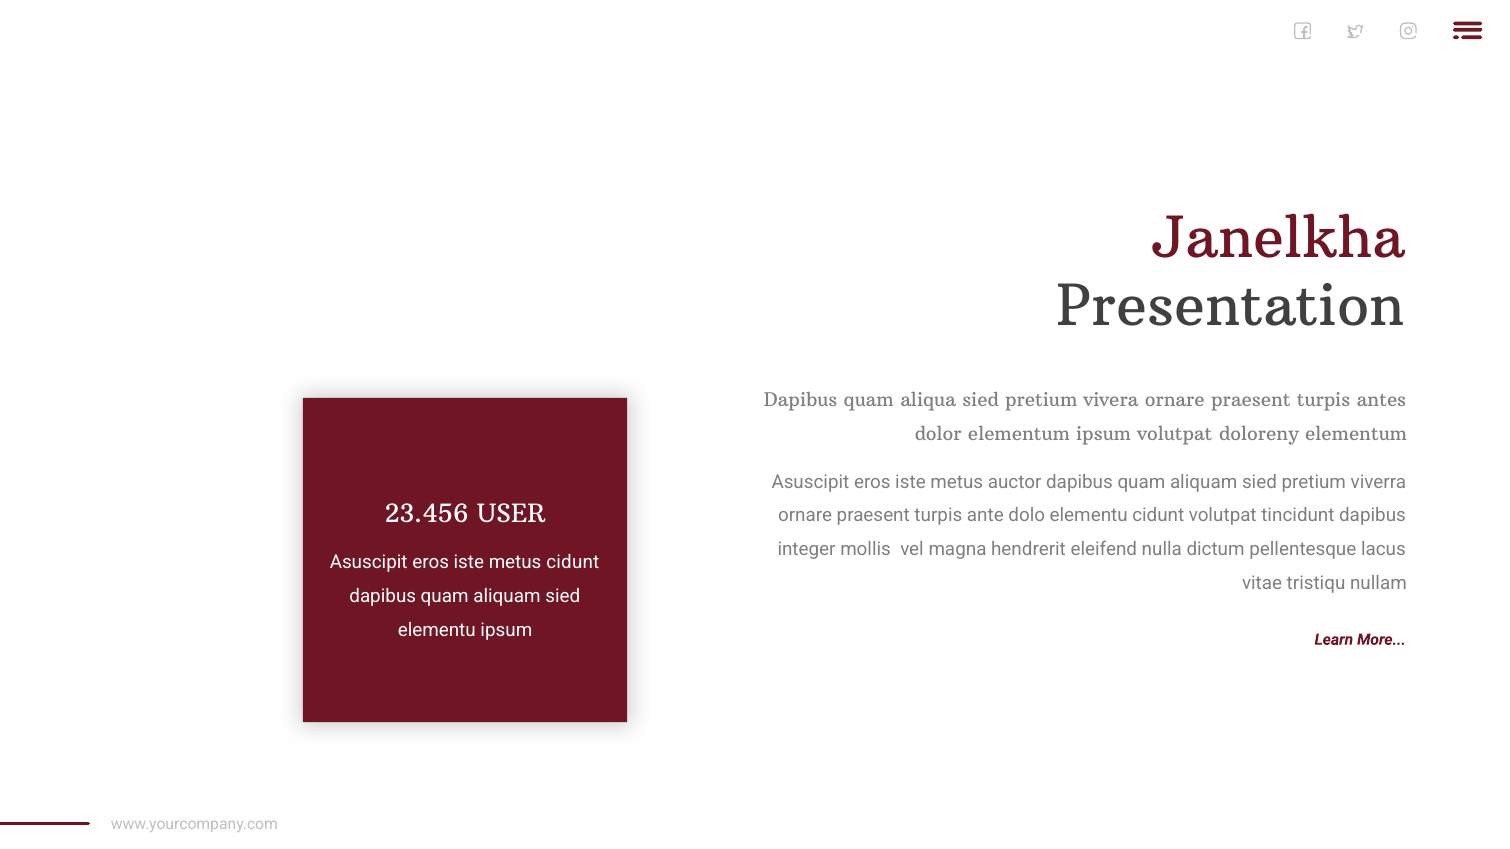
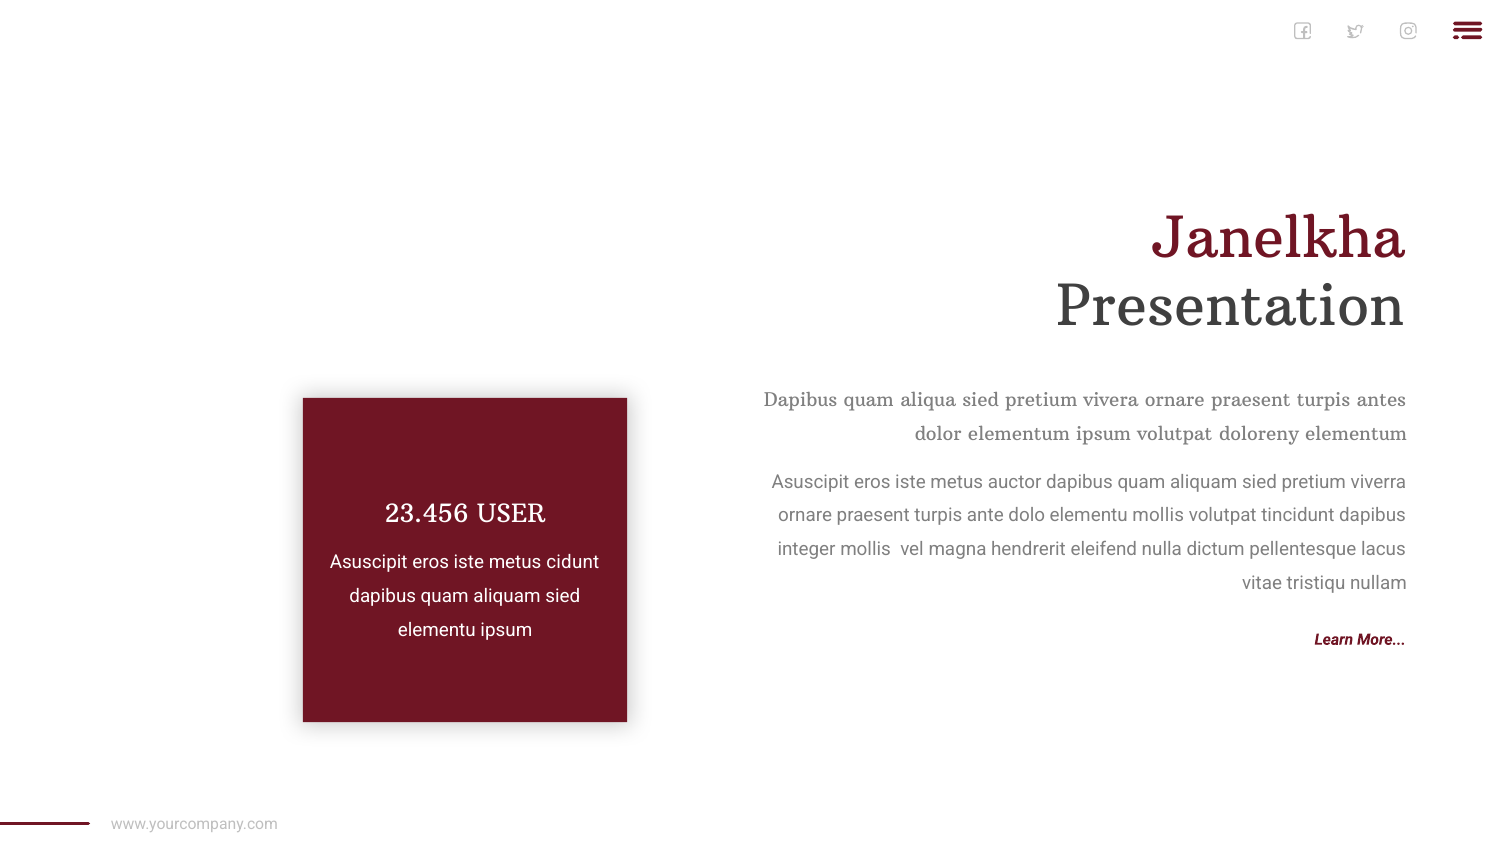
elementu cidunt: cidunt -> mollis (1158, 516)
